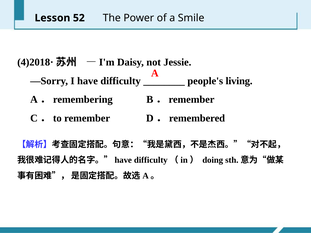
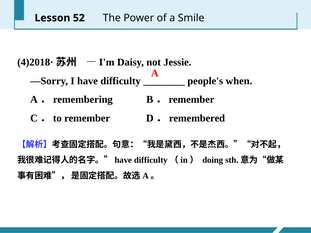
living: living -> when (239, 81)
